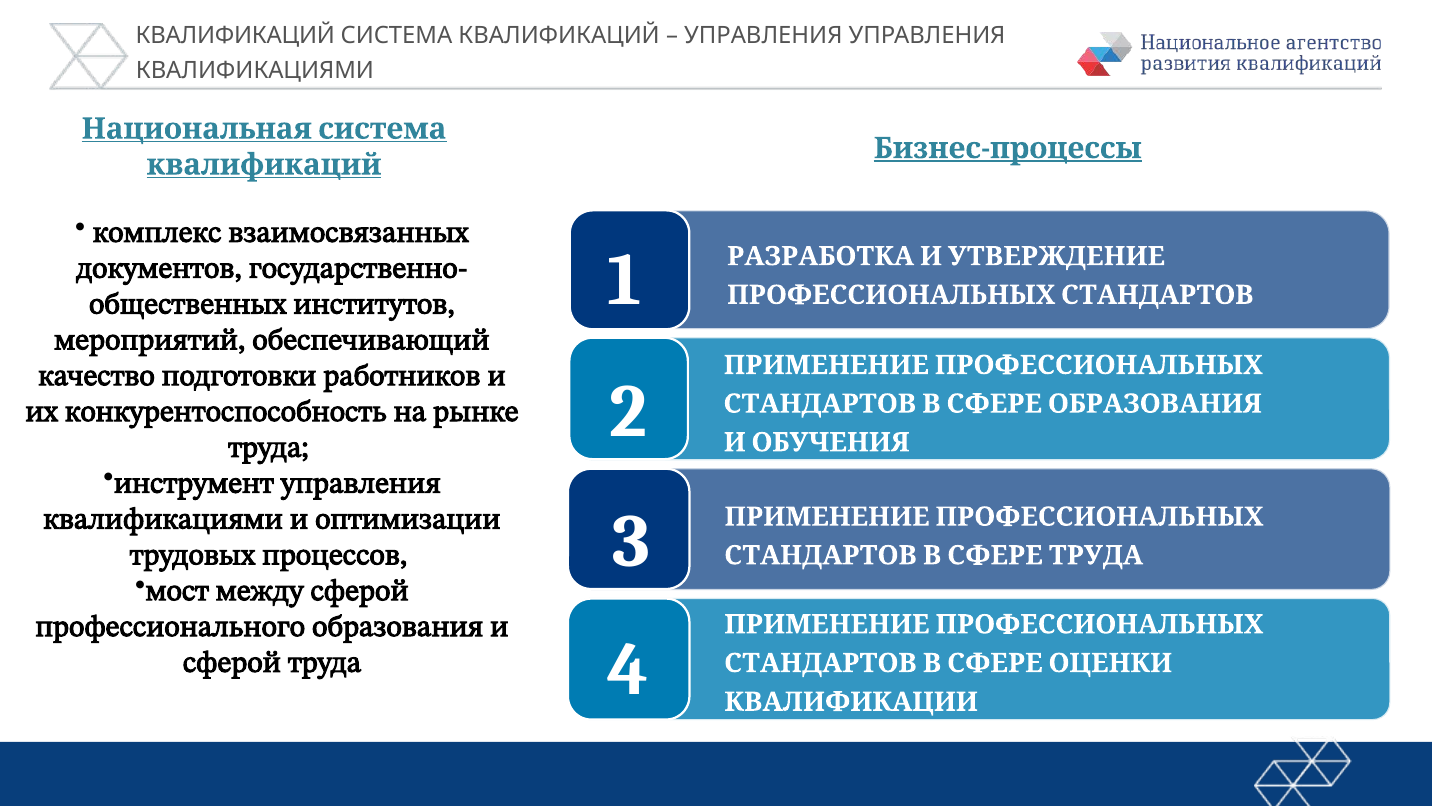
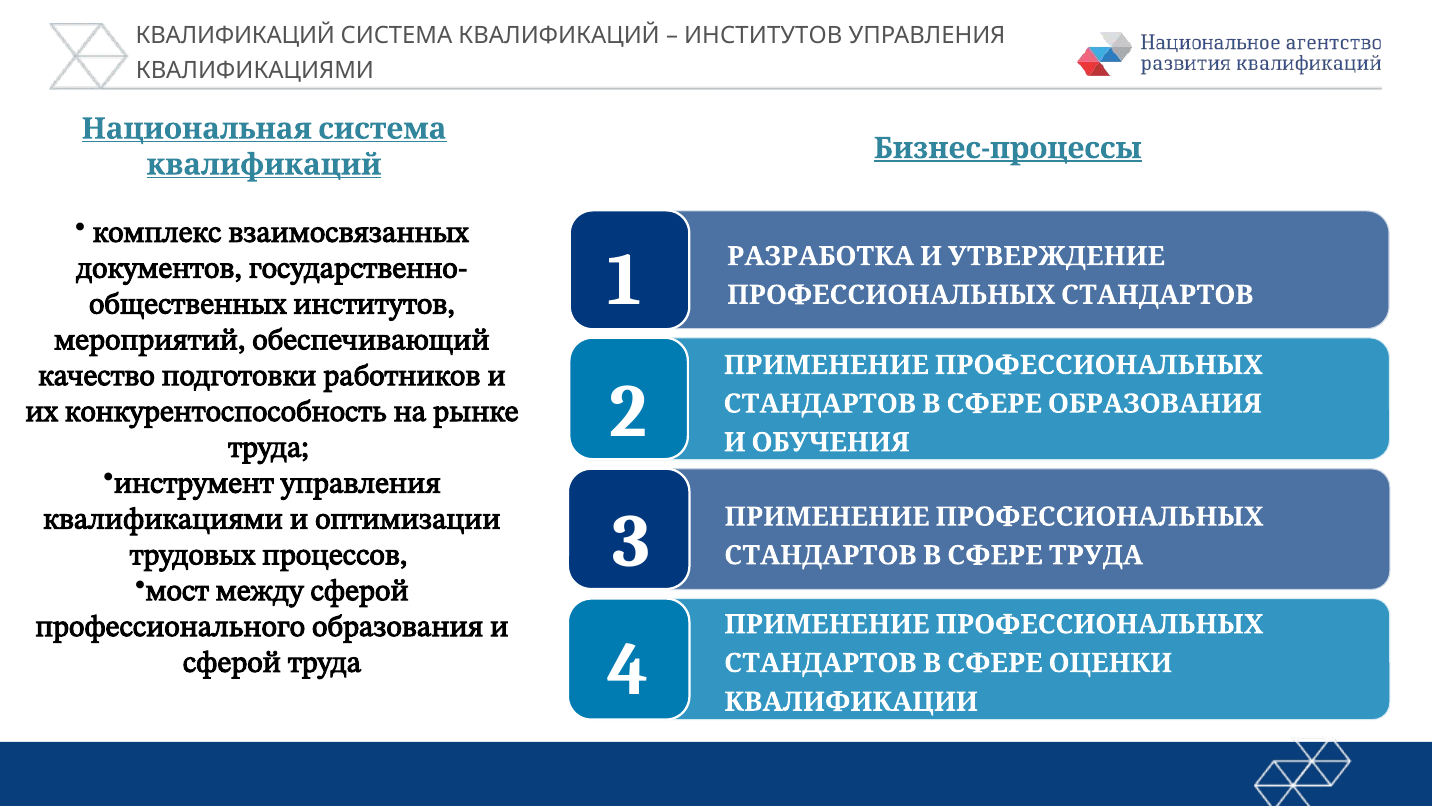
УПРАВЛЕНИЯ: УПРАВЛЕНИЯ -> ИНСТИТУТОВ (763, 36)
